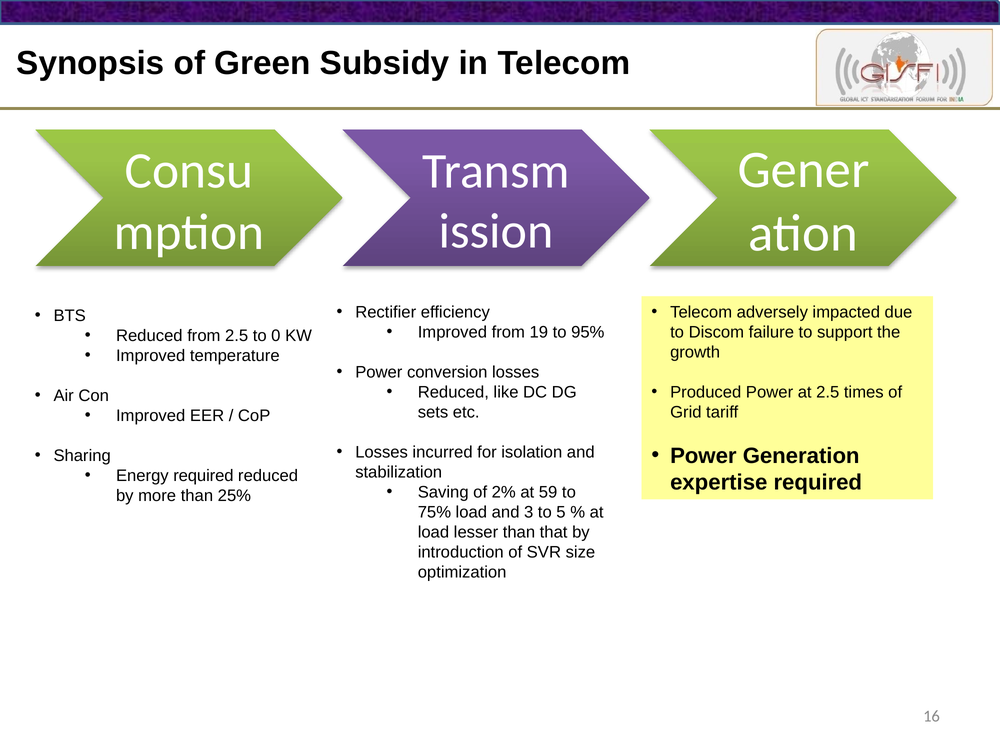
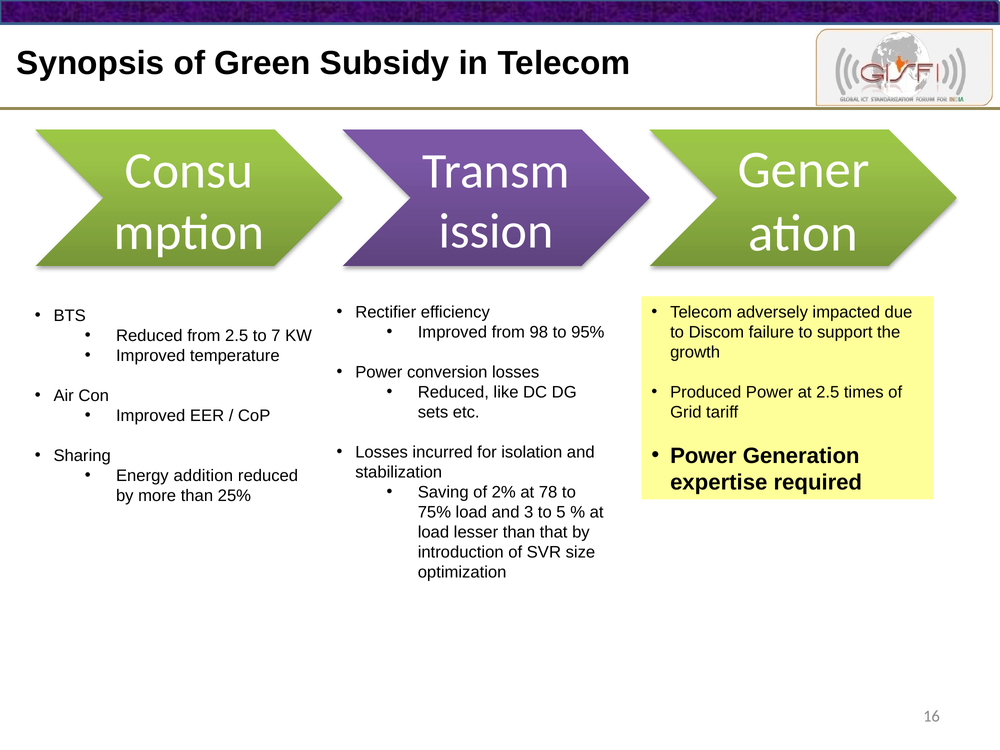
19: 19 -> 98 (539, 332)
0: 0 -> 7 (276, 336)
Energy required: required -> addition (203, 476)
59: 59 -> 78 (548, 492)
